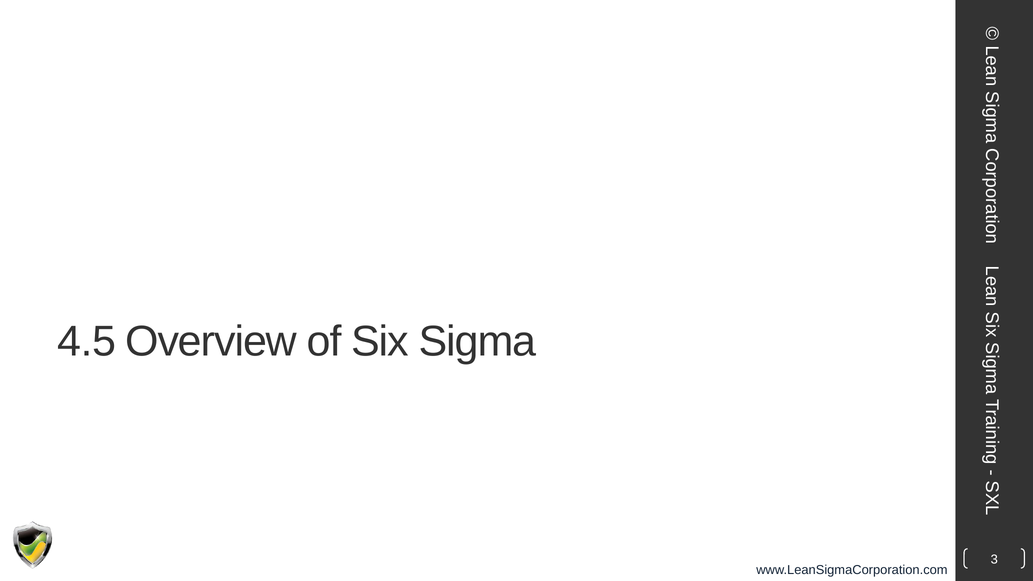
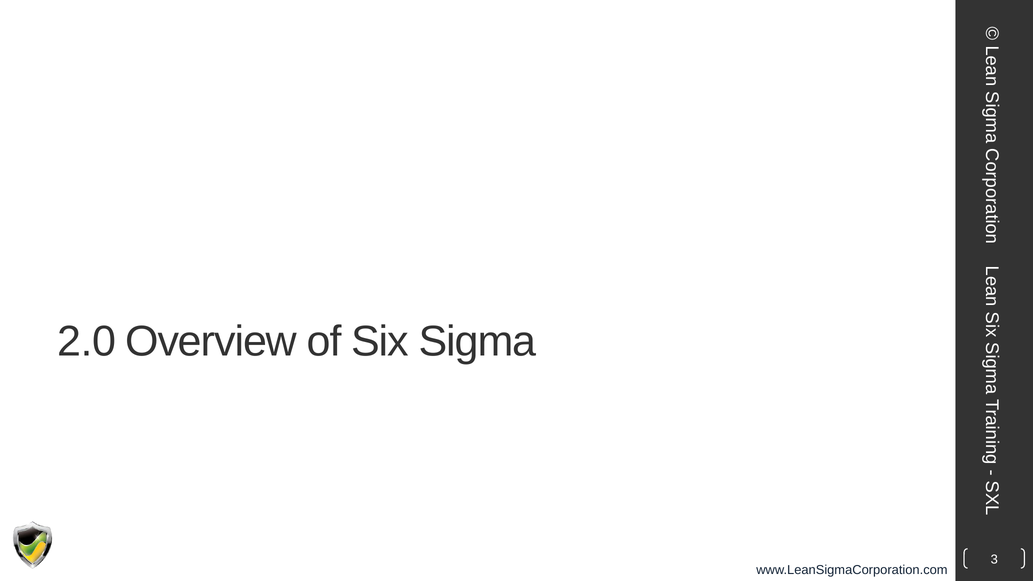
4.5: 4.5 -> 2.0 (87, 342)
